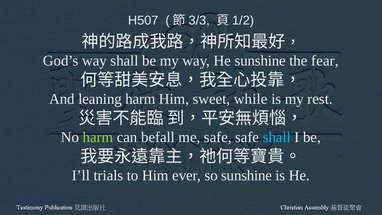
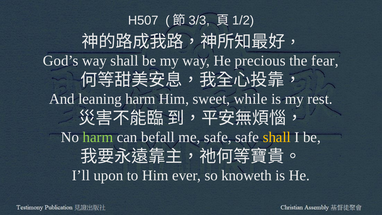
He sunshine: sunshine -> precious (260, 61)
shall colour: light blue -> yellow (277, 137)
trials: trials -> upon (108, 175)
so sunshine: sunshine -> knoweth (247, 175)
